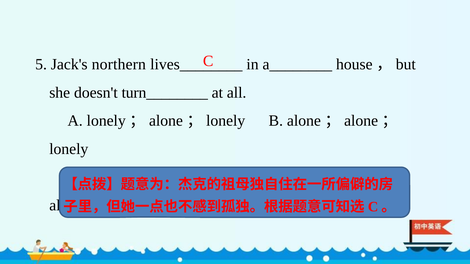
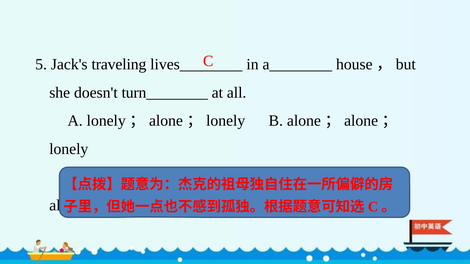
northern: northern -> traveling (119, 65)
